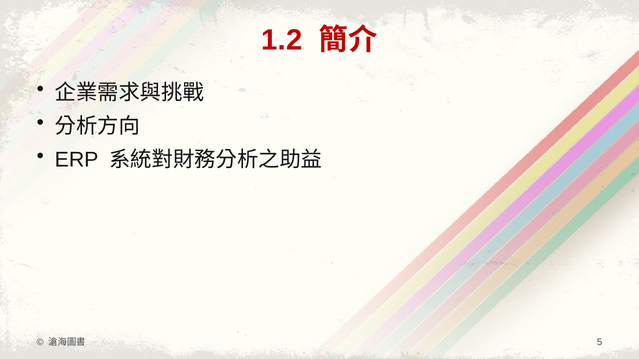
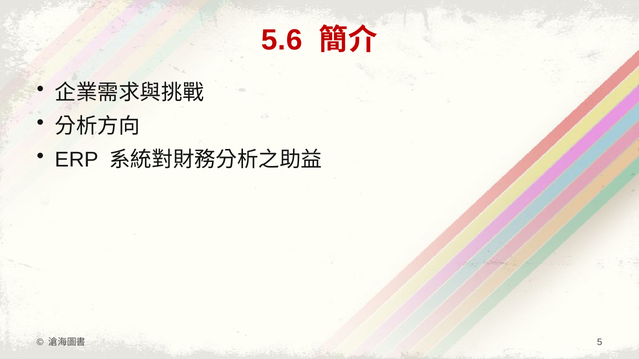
1.2: 1.2 -> 5.6 (282, 40)
